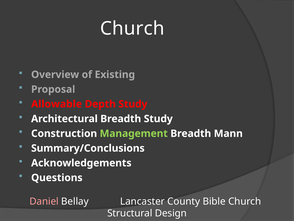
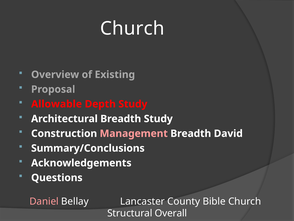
Management colour: light green -> pink (134, 133)
Mann: Mann -> David (228, 133)
Design: Design -> Overall (171, 213)
